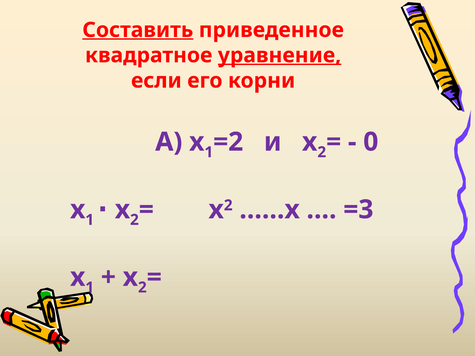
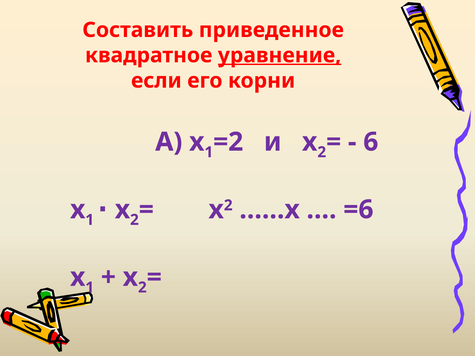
Составить underline: present -> none (138, 30)
0: 0 -> 6 (371, 142)
=3: =3 -> =6 (358, 210)
